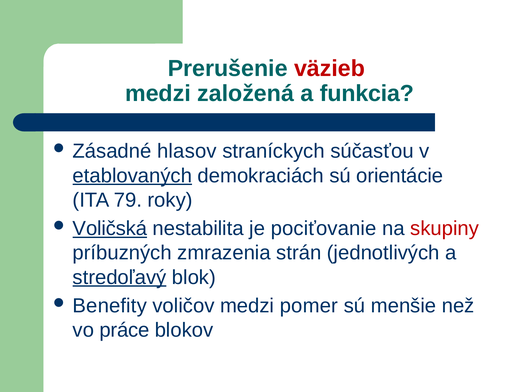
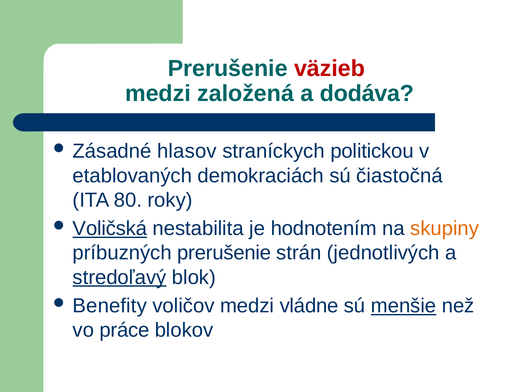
funkcia: funkcia -> dodáva (367, 93)
súčasťou: súčasťou -> politickou (372, 151)
etablovaných underline: present -> none (132, 175)
orientácie: orientácie -> čiastočná (400, 175)
79: 79 -> 80 (128, 200)
pociťovanie: pociťovanie -> hodnotením (324, 228)
skupiny colour: red -> orange (445, 228)
príbuzných zmrazenia: zmrazenia -> prerušenie (224, 253)
pomer: pomer -> vládne (309, 305)
menšie underline: none -> present (404, 305)
